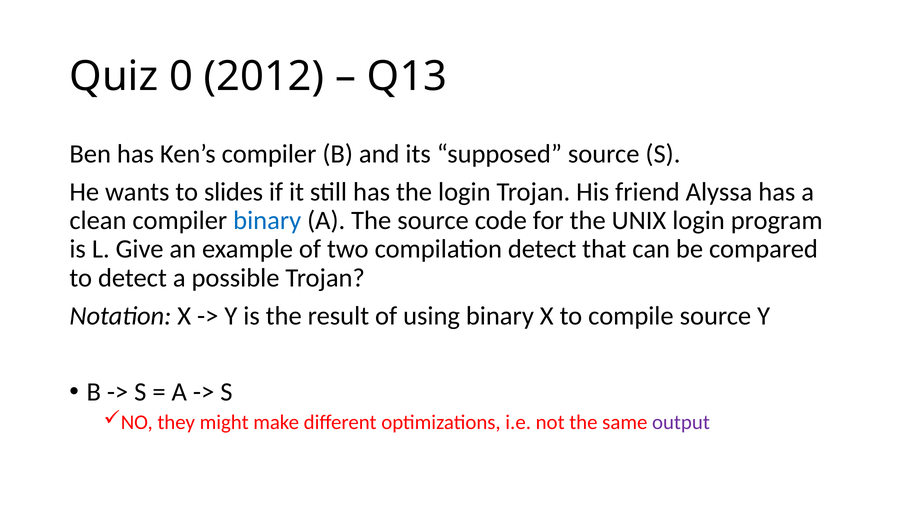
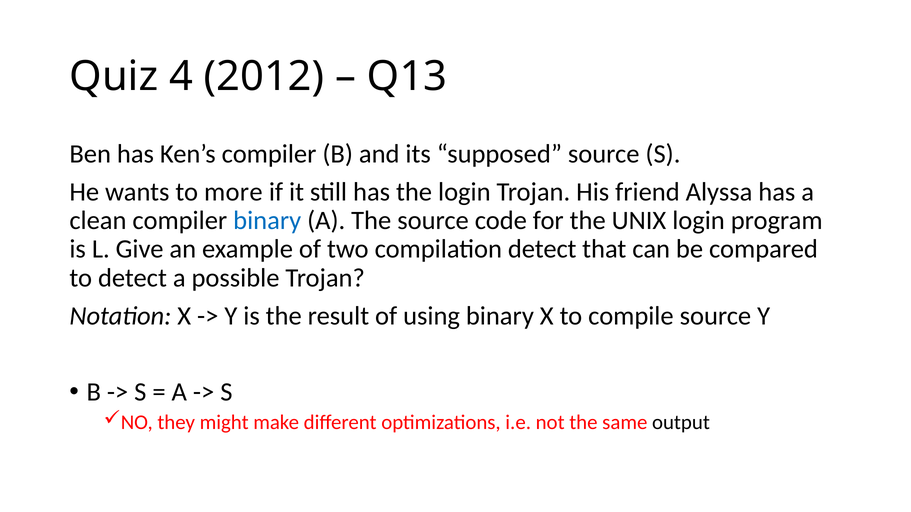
0: 0 -> 4 (181, 77)
slides: slides -> more (233, 192)
output colour: purple -> black (681, 423)
